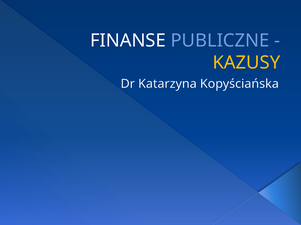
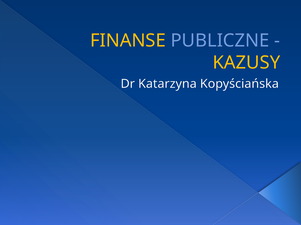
FINANSE colour: white -> yellow (128, 41)
